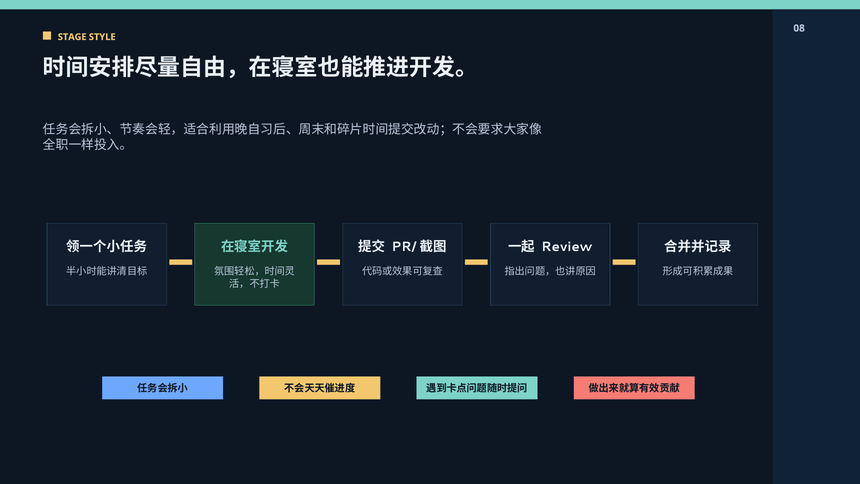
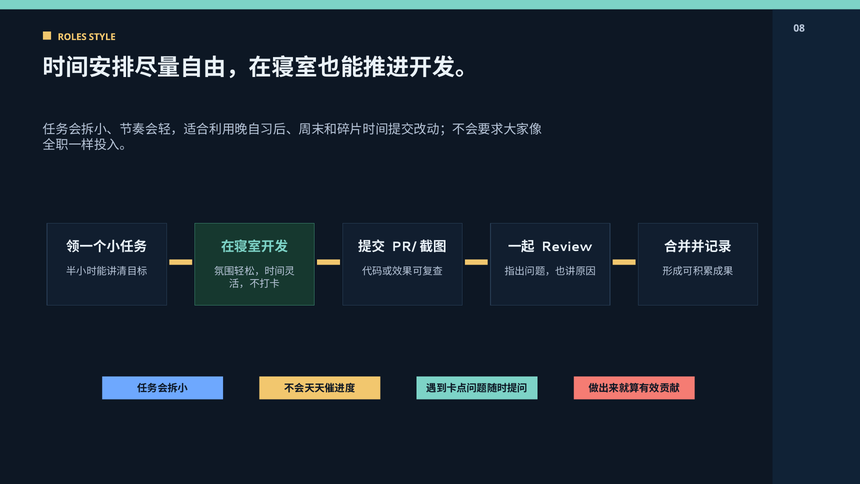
STAGE: STAGE -> ROLES (72, 37)
